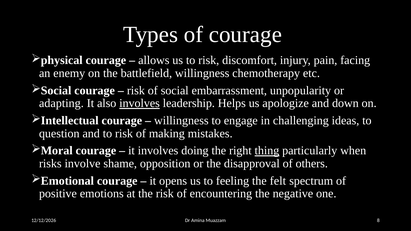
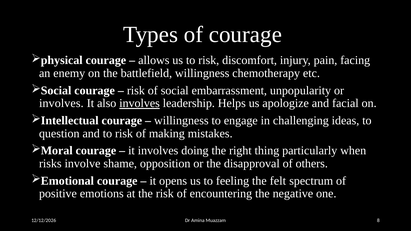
adapting: adapting -> involves (61, 103)
down: down -> facial (345, 103)
thing underline: present -> none (267, 151)
